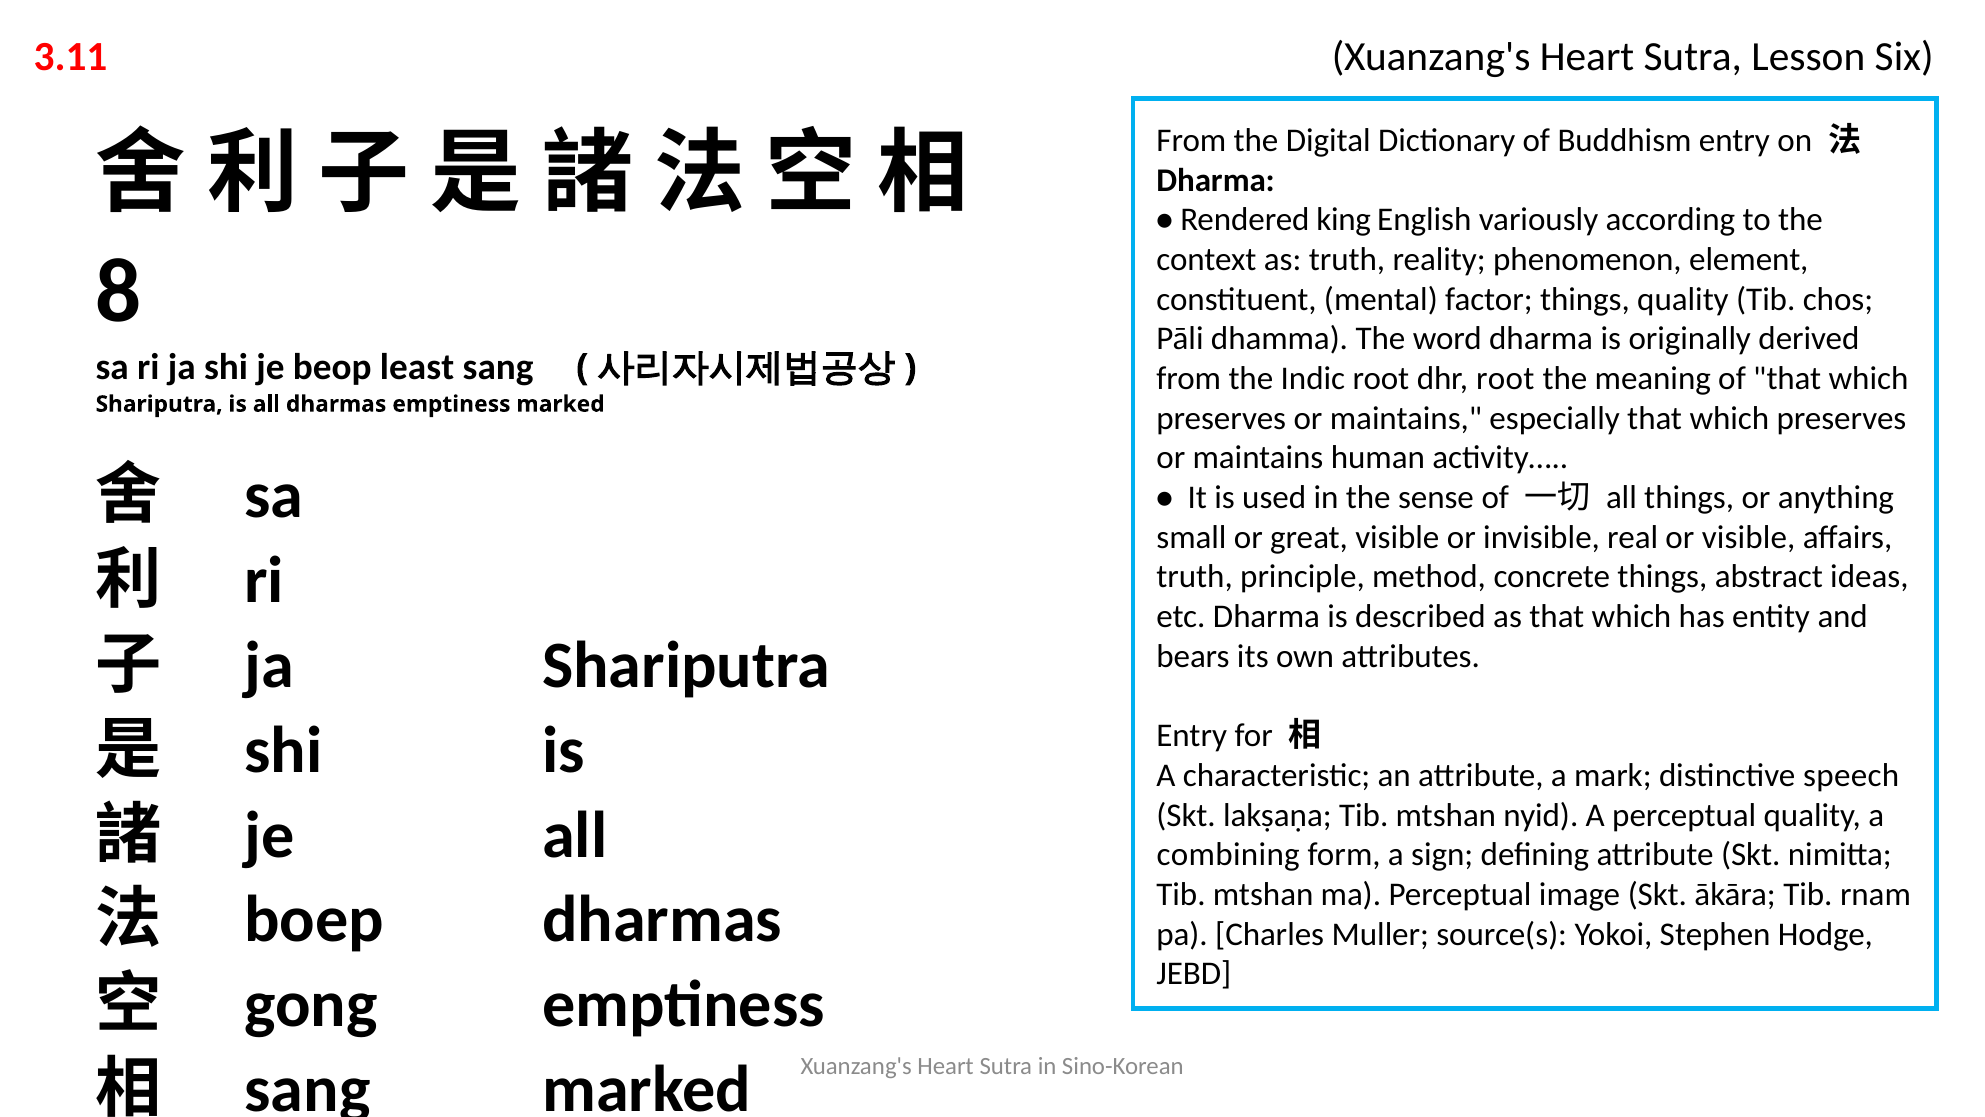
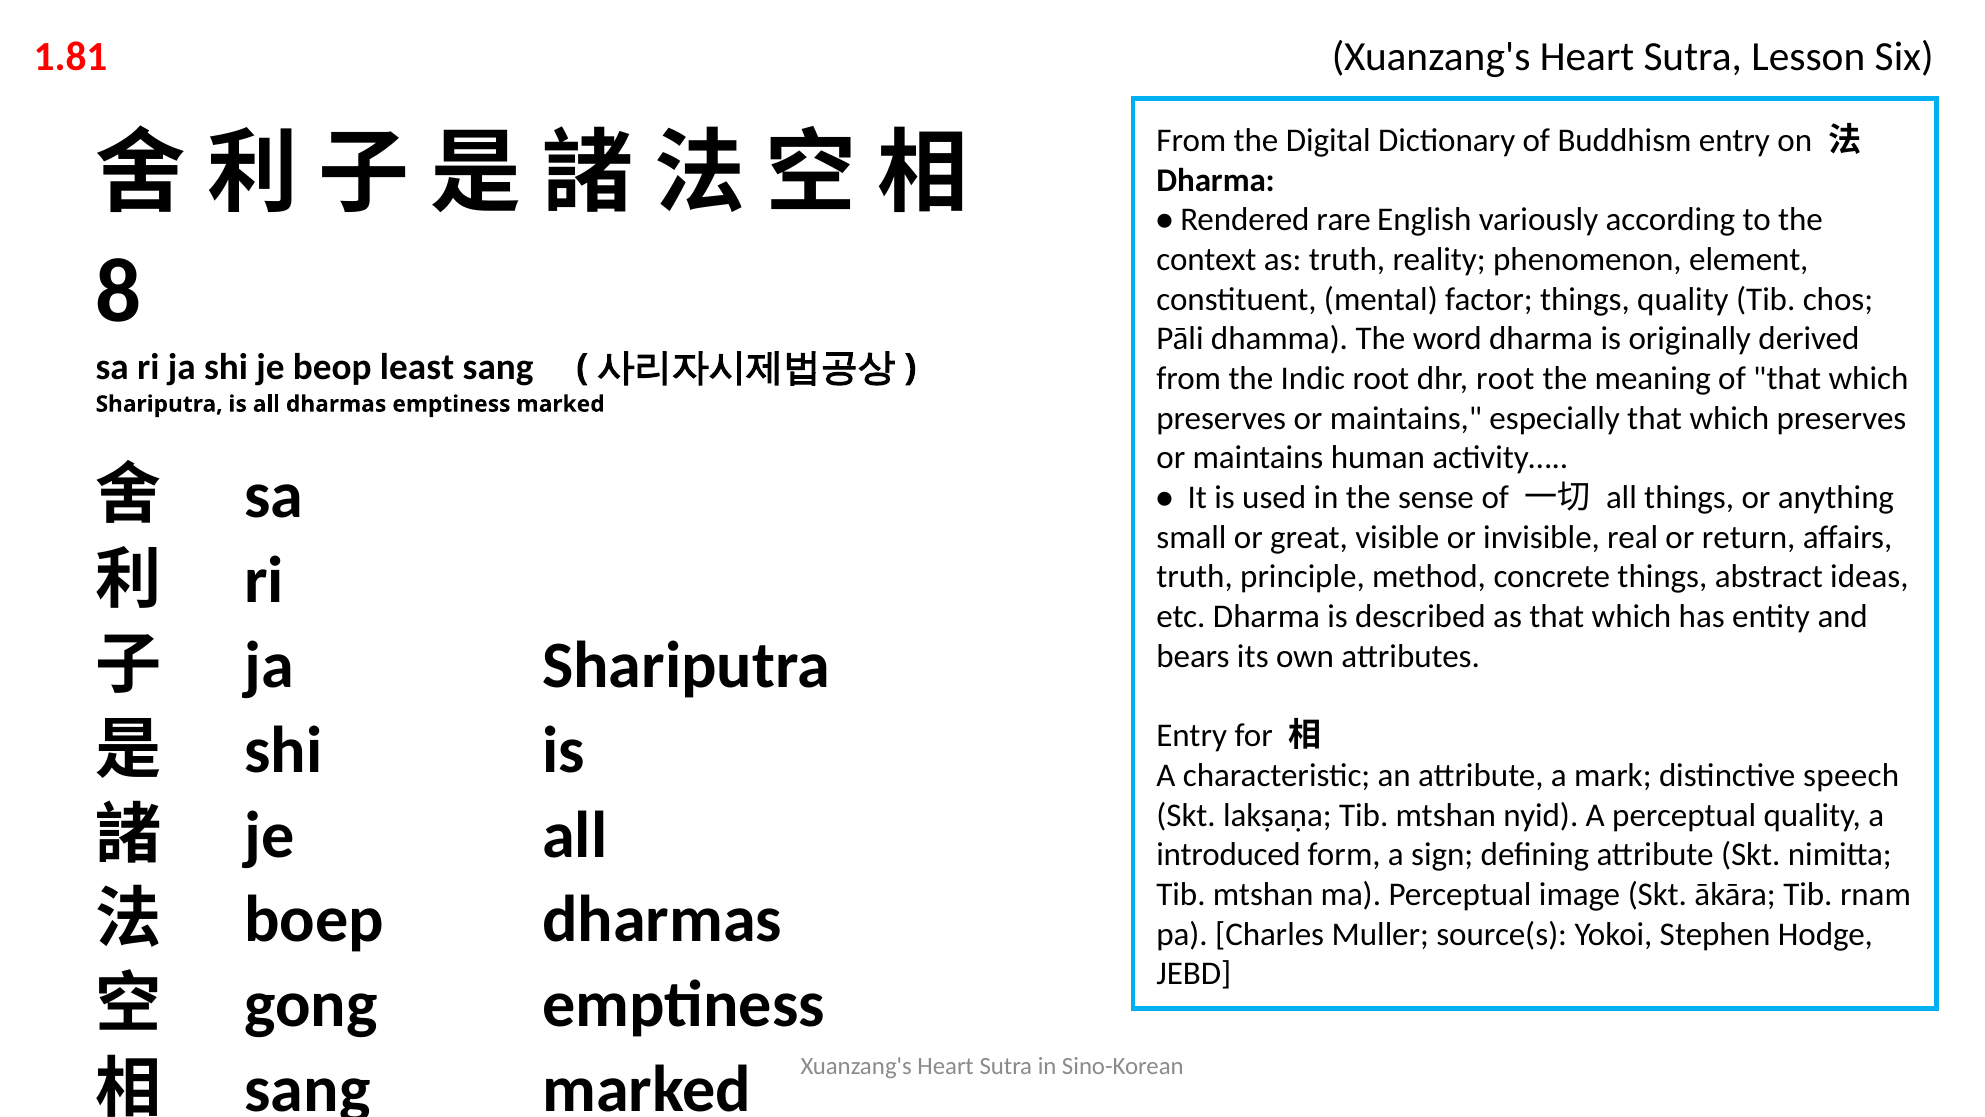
3.11: 3.11 -> 1.81 (71, 56)
king: king -> rare (1344, 220)
or visible: visible -> return (1749, 537)
combining: combining -> introduced (1229, 855)
